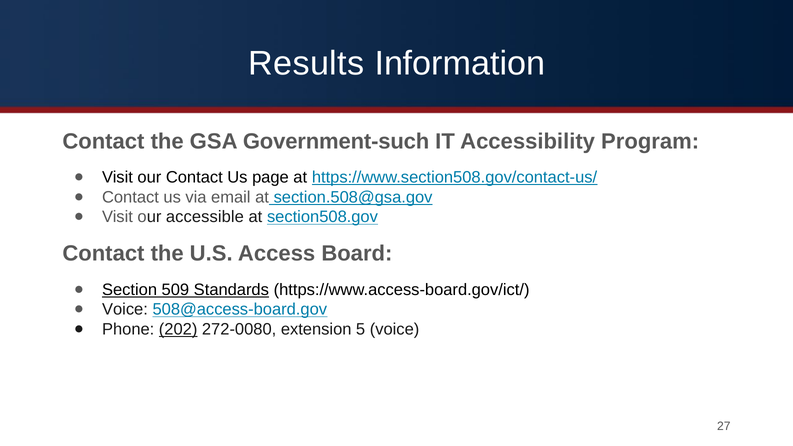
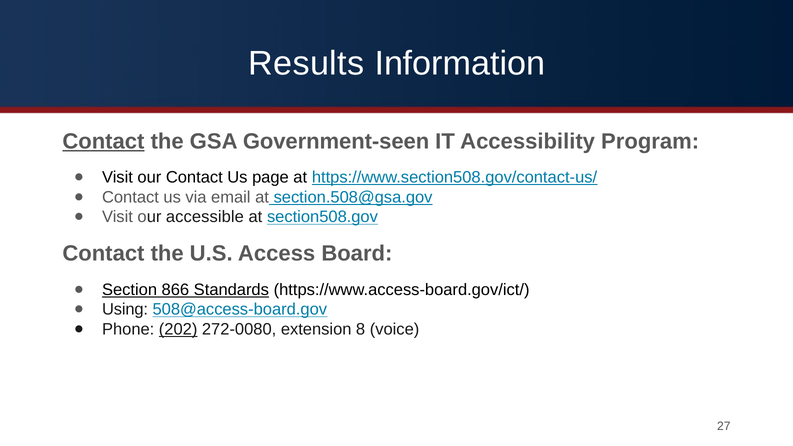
Contact underline: none -> present (103, 141)
Government-such: Government-such -> Government-seen (336, 141)
509: 509 -> 866 (175, 290)
Voice: Voice -> Using (125, 310)
5: 5 -> 8 (361, 329)
